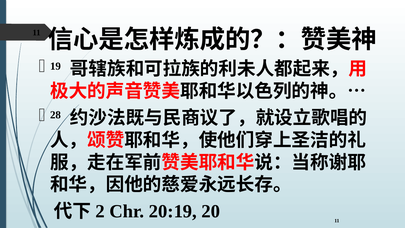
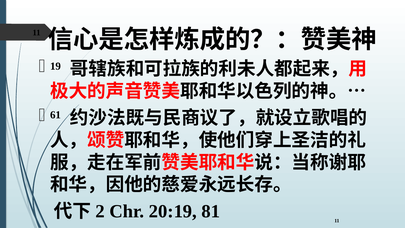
28: 28 -> 61 (55, 115)
20: 20 -> 81 (211, 211)
